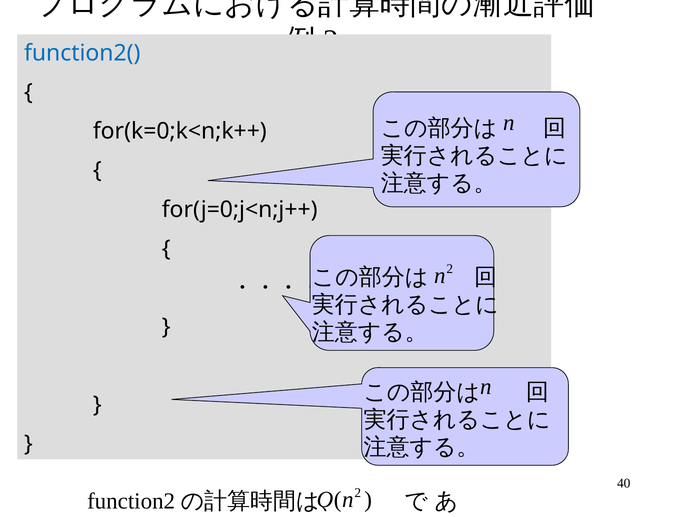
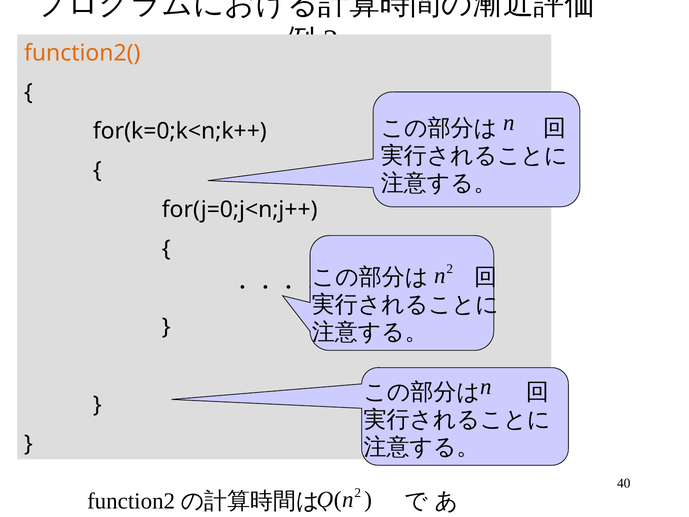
function2( colour: blue -> orange (82, 53)
